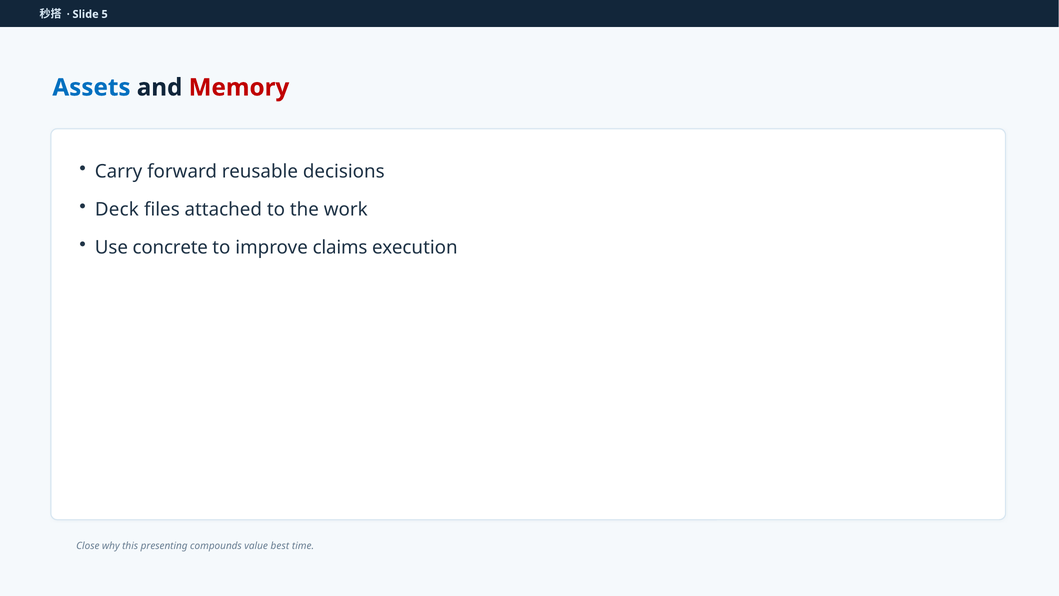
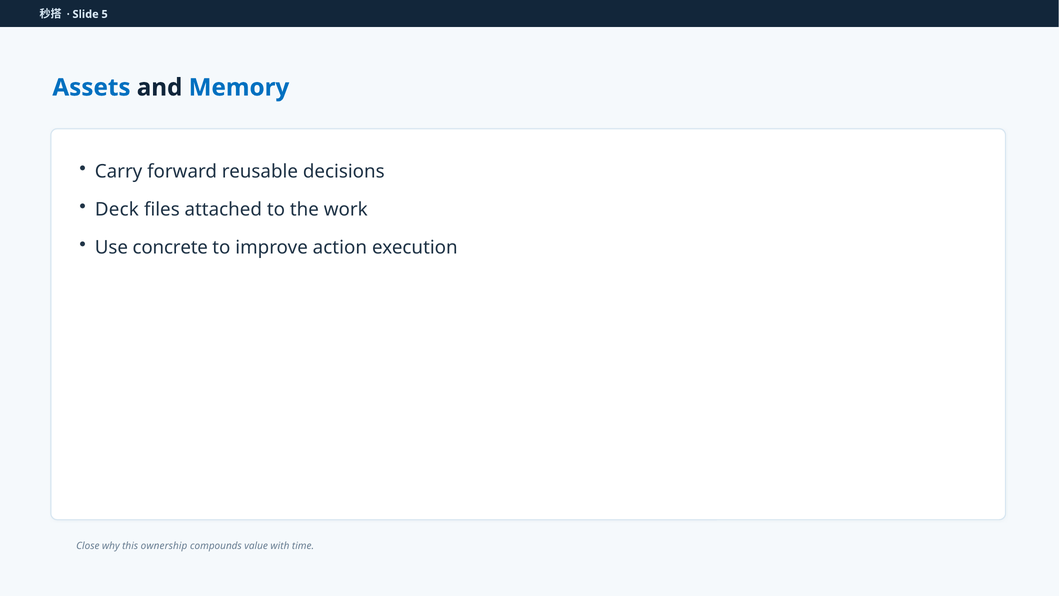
Memory colour: red -> blue (239, 87)
claims: claims -> action (340, 247)
presenting: presenting -> ownership (164, 546)
best: best -> with (280, 546)
